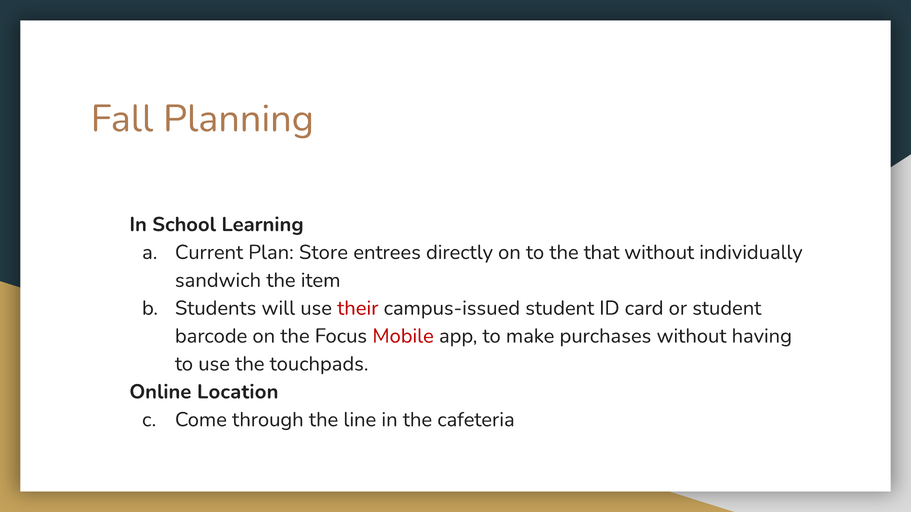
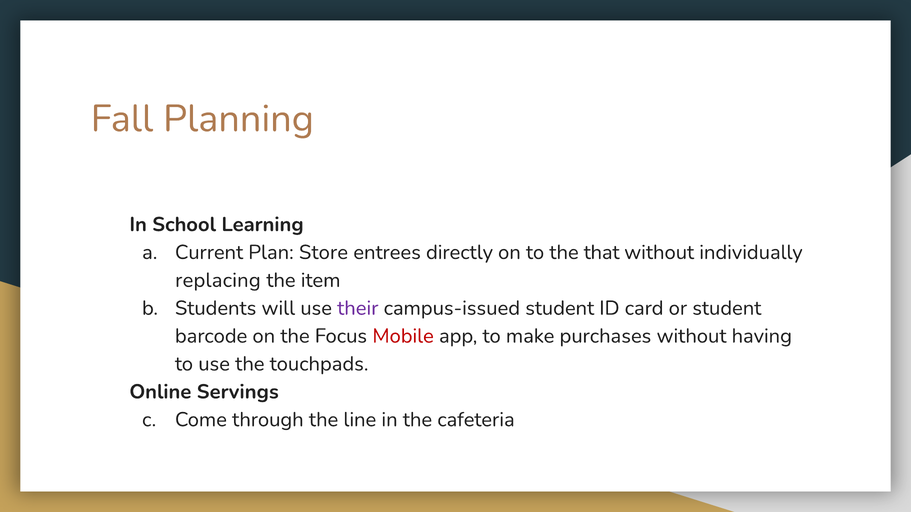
sandwich: sandwich -> replacing (218, 280)
their colour: red -> purple (358, 308)
Location: Location -> Servings (238, 392)
